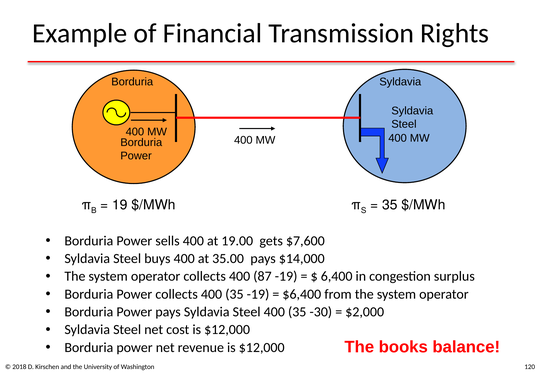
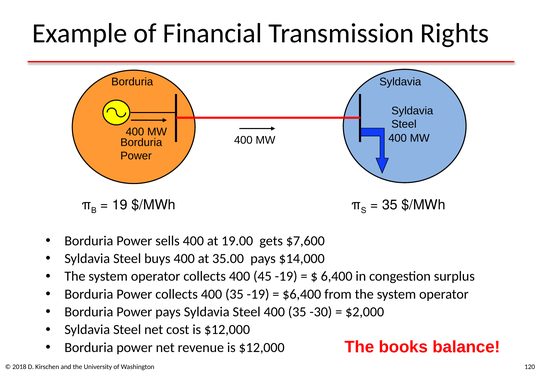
87: 87 -> 45 (262, 277)
